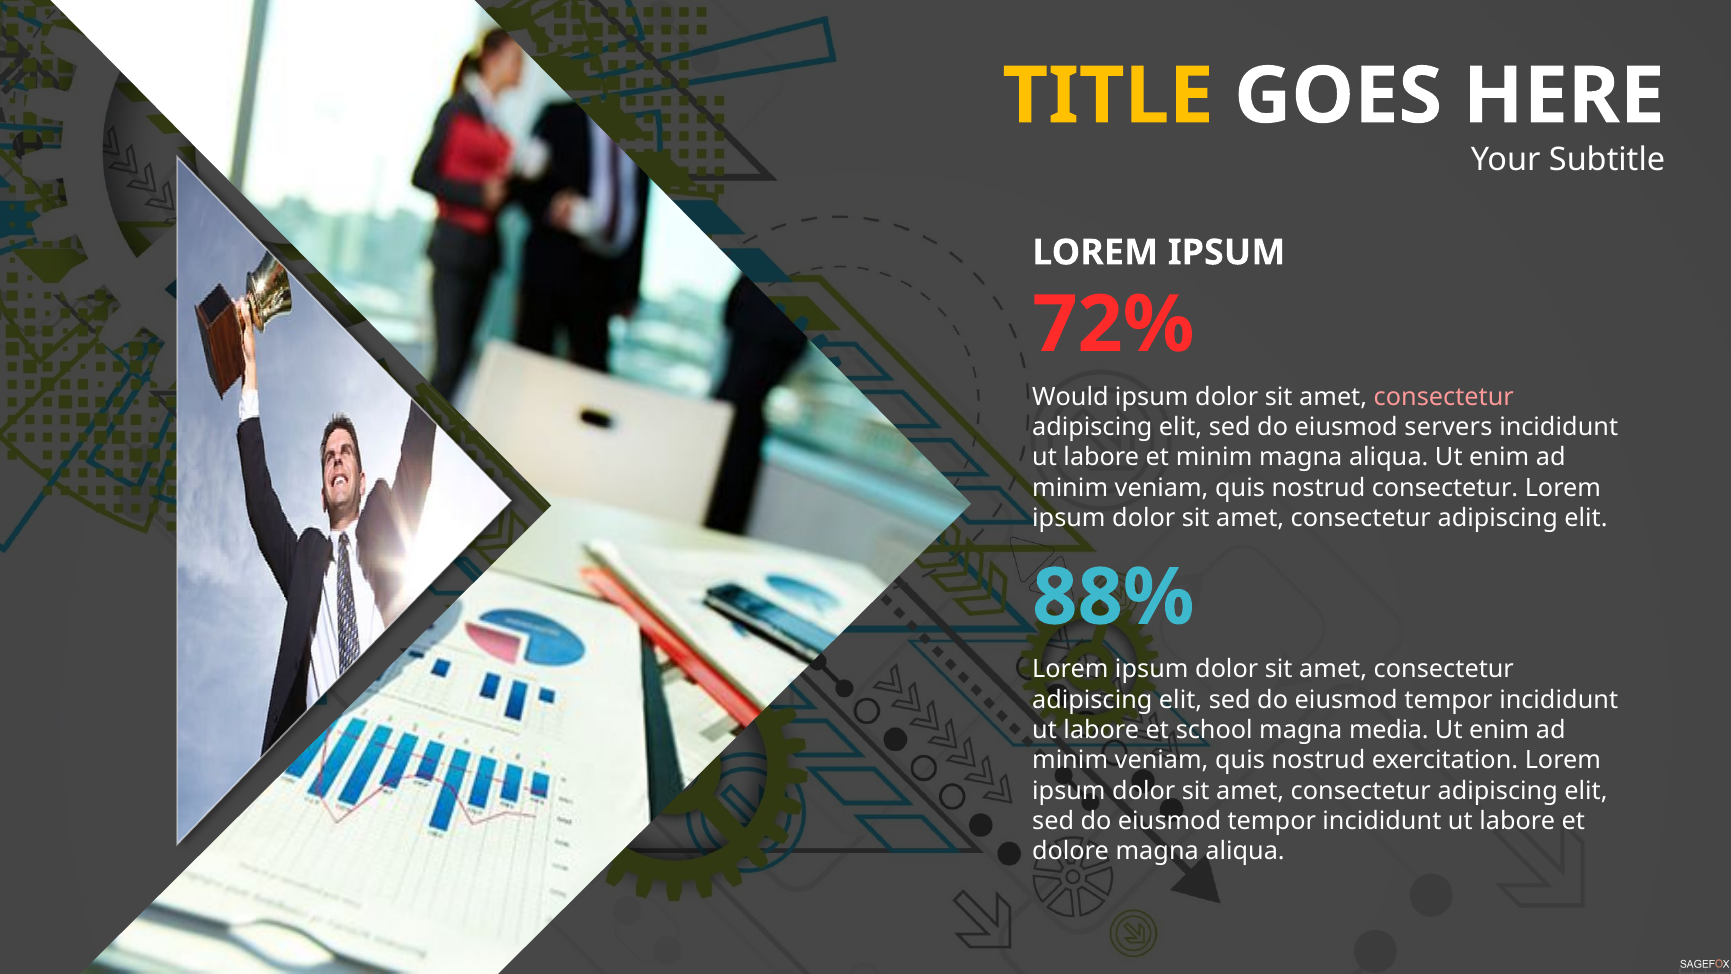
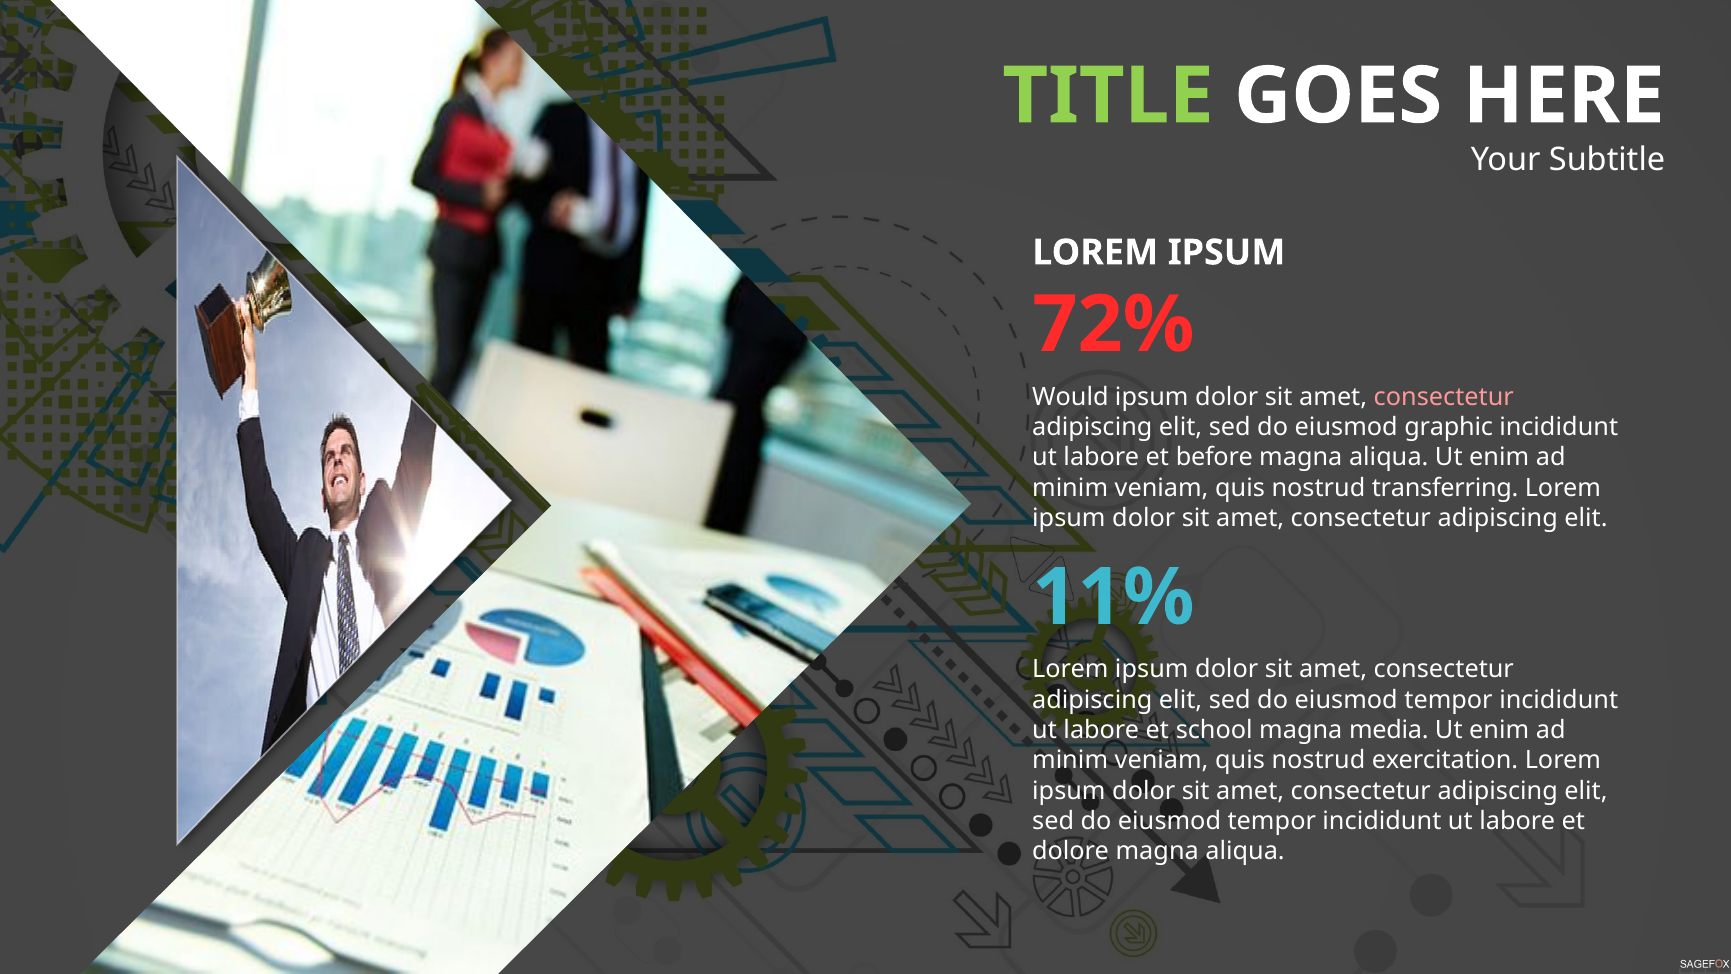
TITLE colour: yellow -> light green (1108, 96)
servers: servers -> graphic (1449, 427)
et minim: minim -> before (1214, 457)
nostrud consectetur: consectetur -> transferring (1445, 488)
88%: 88% -> 11% (1113, 597)
